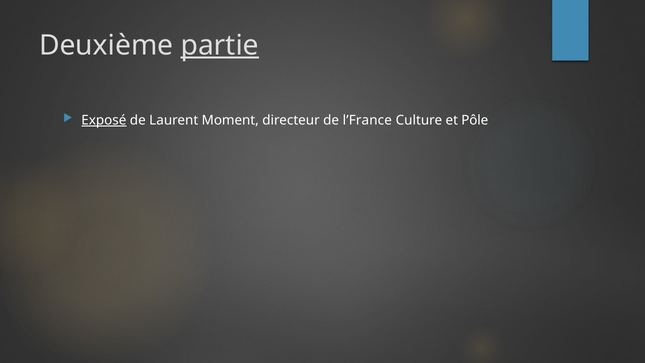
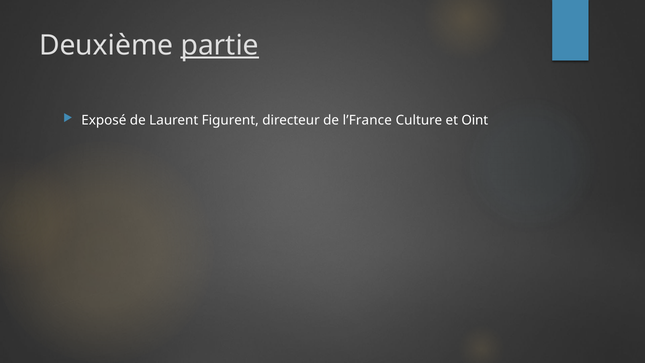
Exposé underline: present -> none (104, 120)
Moment: Moment -> Figurent (230, 120)
Pôle: Pôle -> Oint (475, 120)
